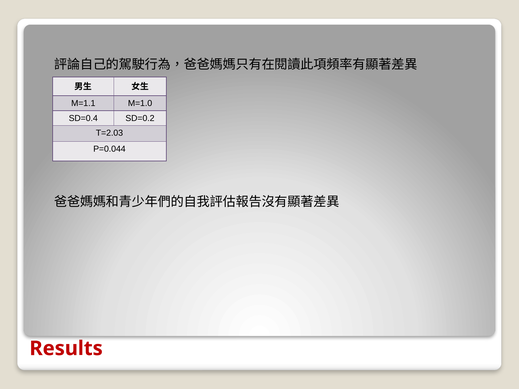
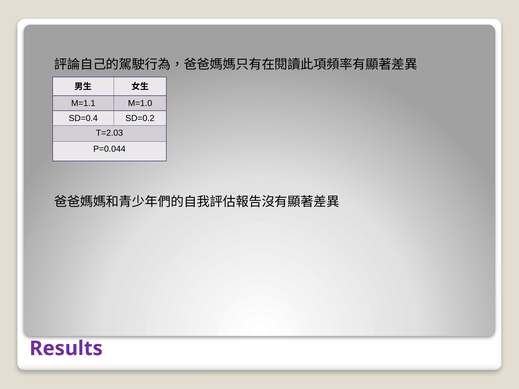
Results colour: red -> purple (66, 349)
